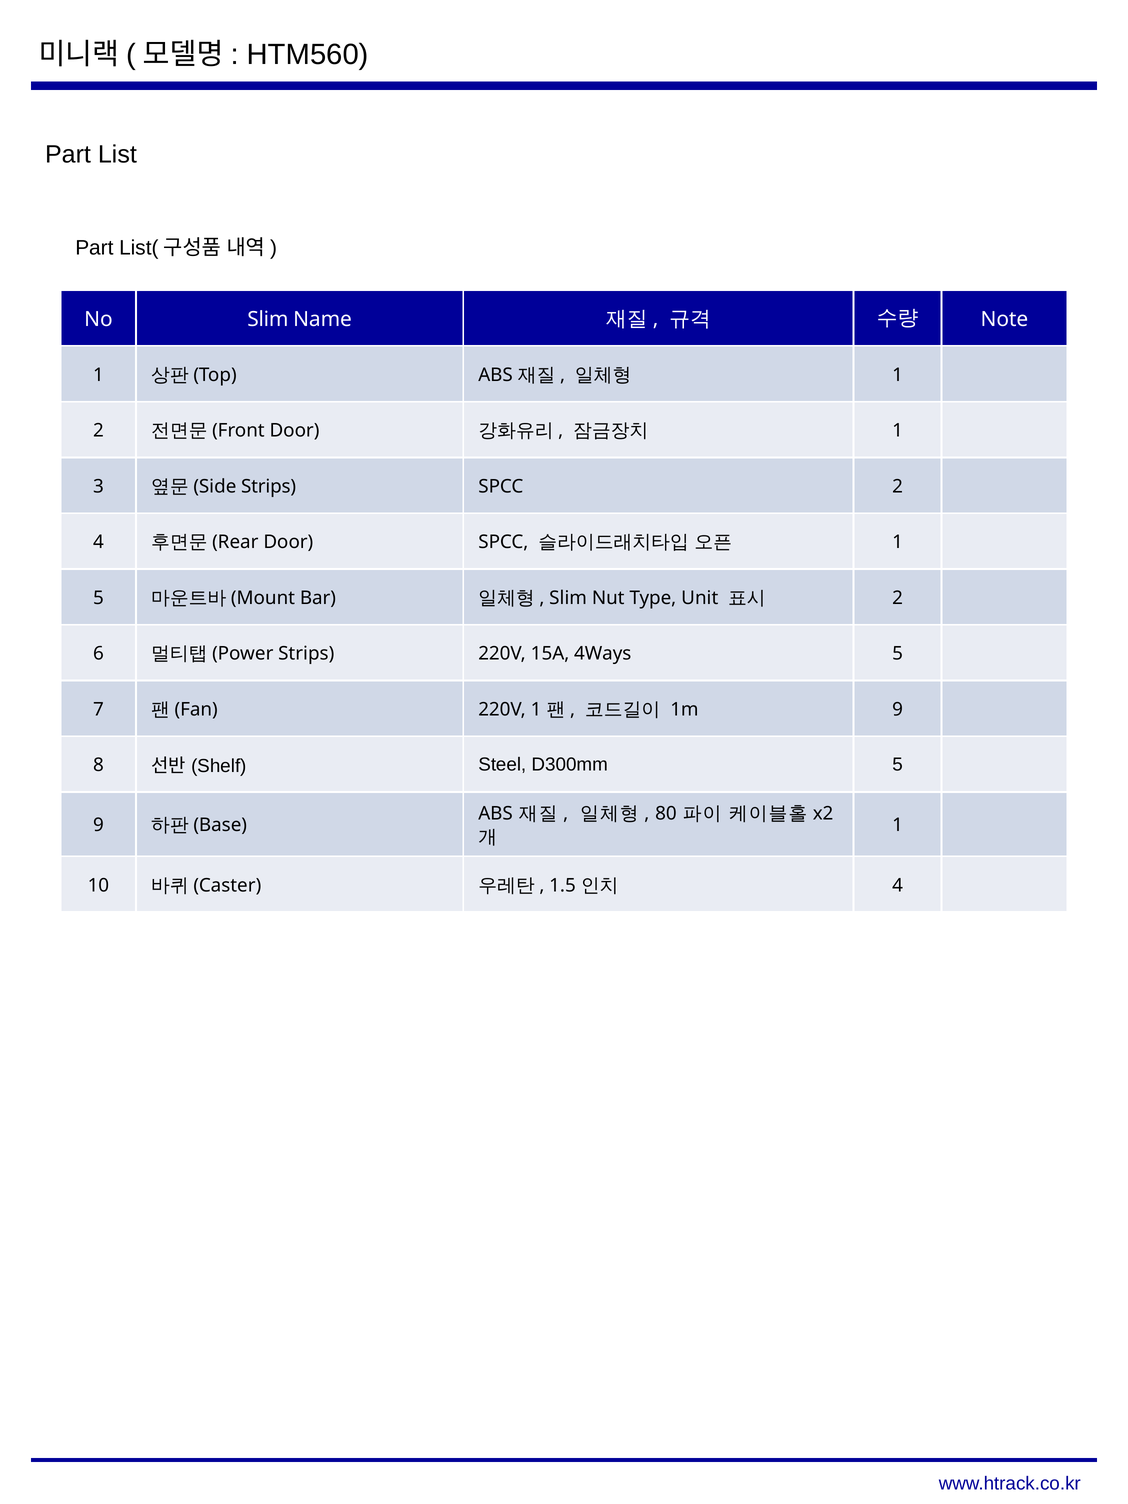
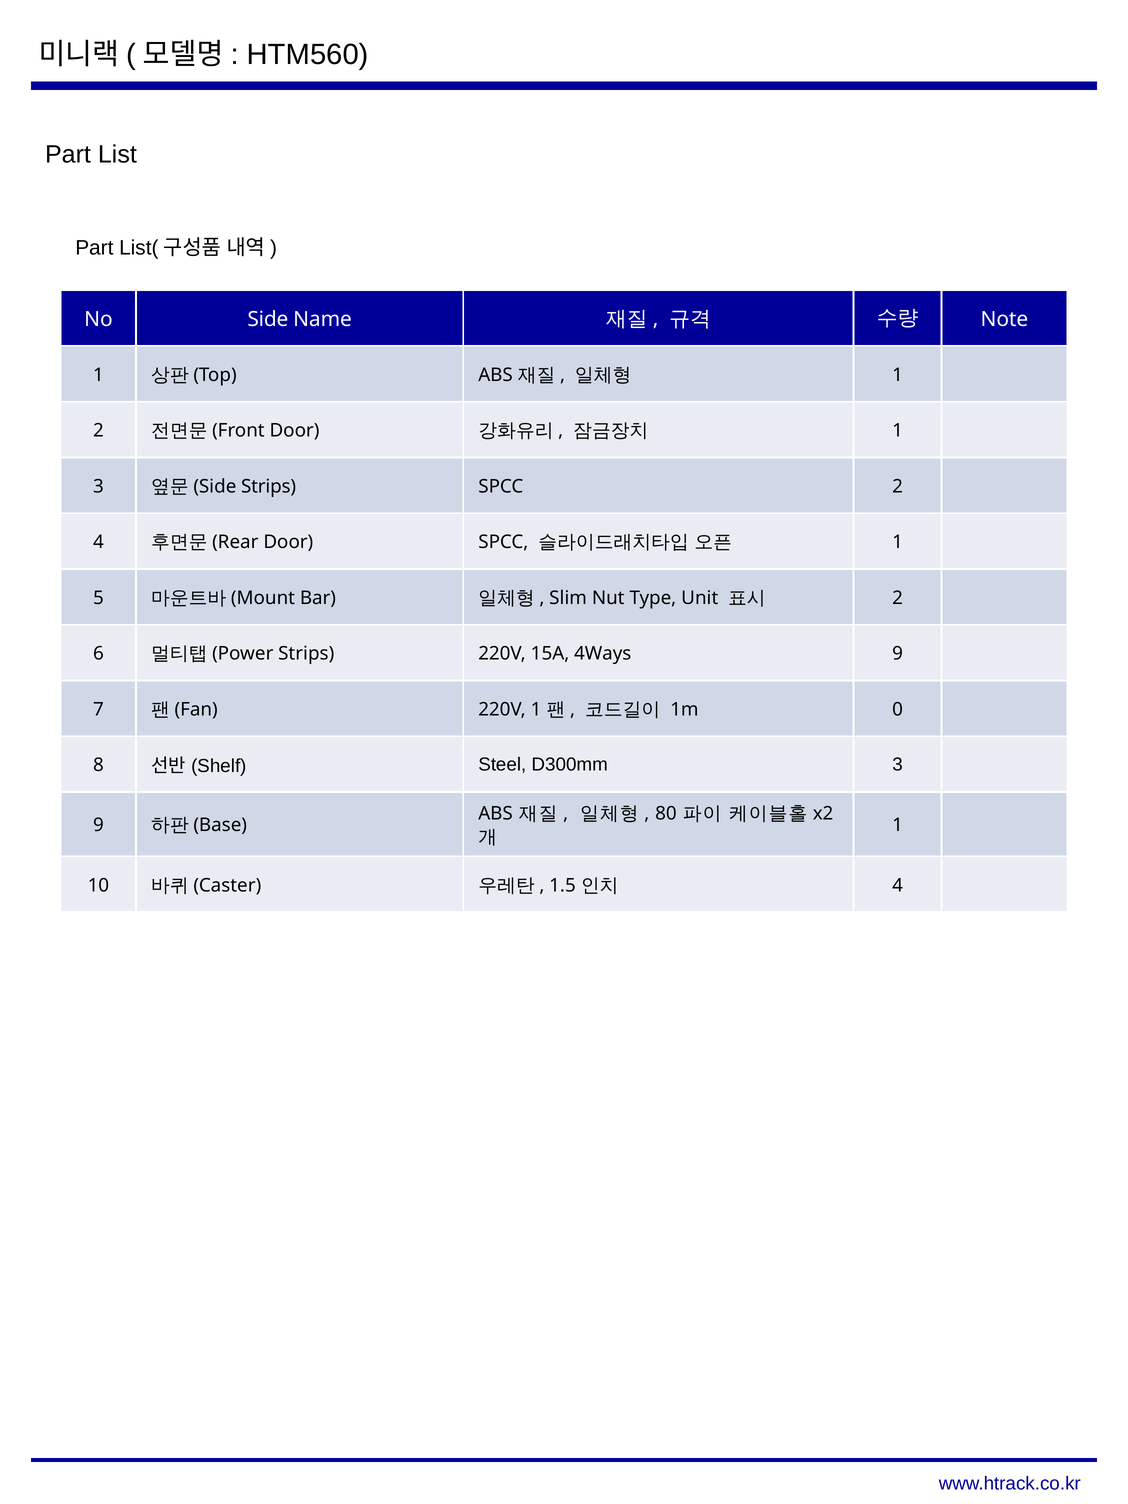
No Slim: Slim -> Side (268, 319)
4Ways 5: 5 -> 9 (898, 654)
1m 9: 9 -> 0 (898, 709)
D300mm 5: 5 -> 3 (898, 764)
